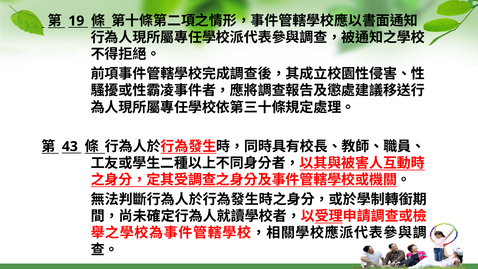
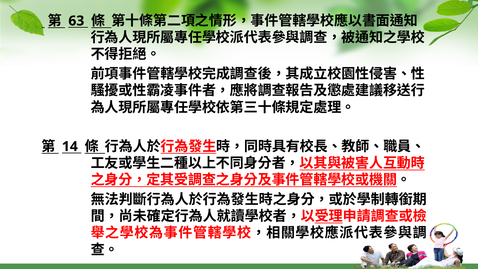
19: 19 -> 63 (76, 21)
43: 43 -> 14 (70, 146)
